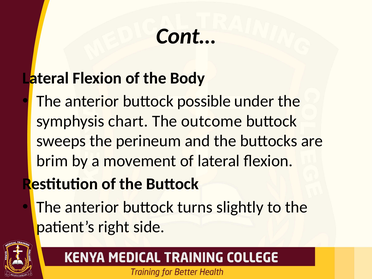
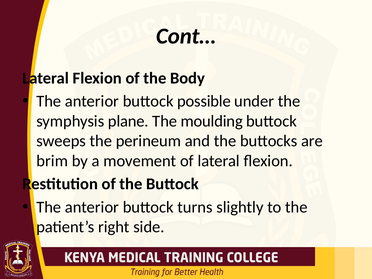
chart: chart -> plane (128, 121)
outcome: outcome -> moulding (212, 121)
